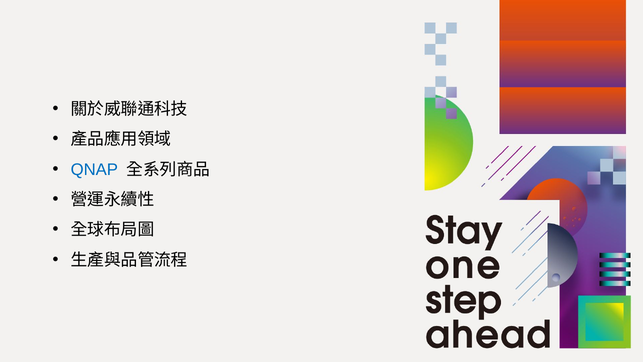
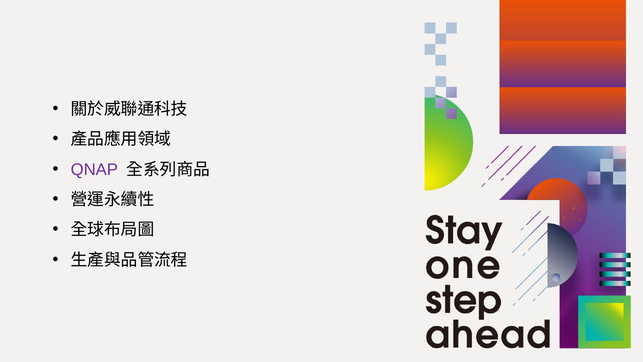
QNAP colour: blue -> purple (94, 169)
